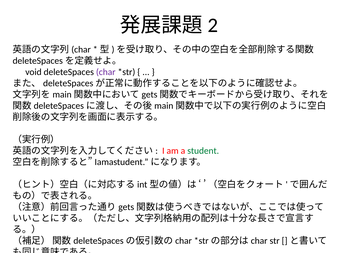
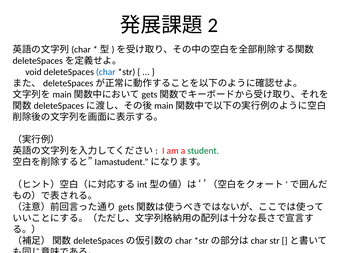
char colour: purple -> blue (106, 72)
